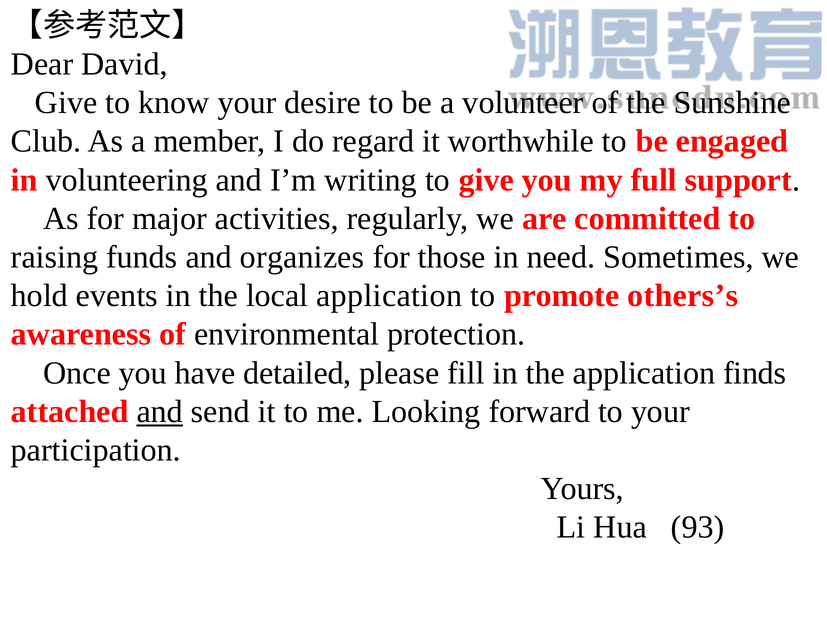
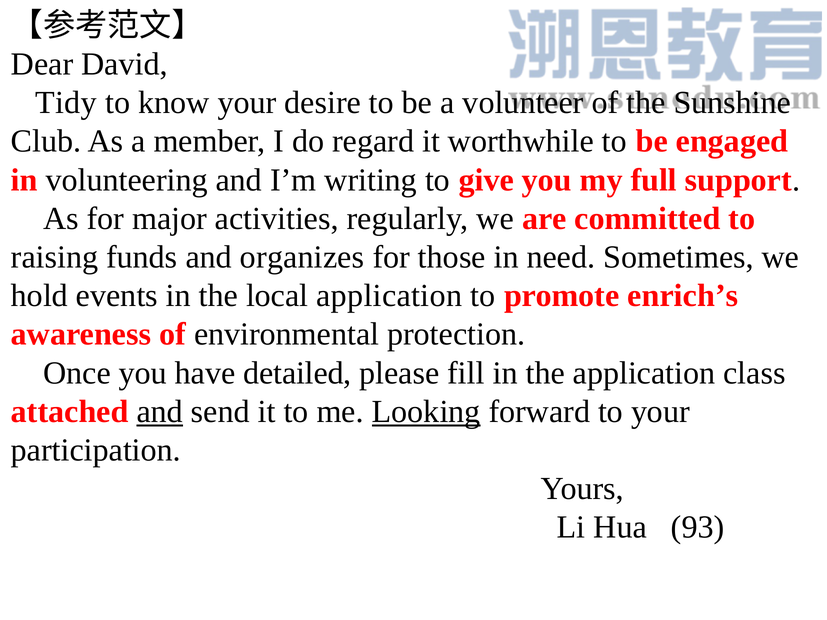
Give: Give -> Tidy (66, 103)
others’s: others’s -> enrich’s (683, 296)
finds: finds -> class (754, 373)
Looking underline: none -> present (426, 412)
